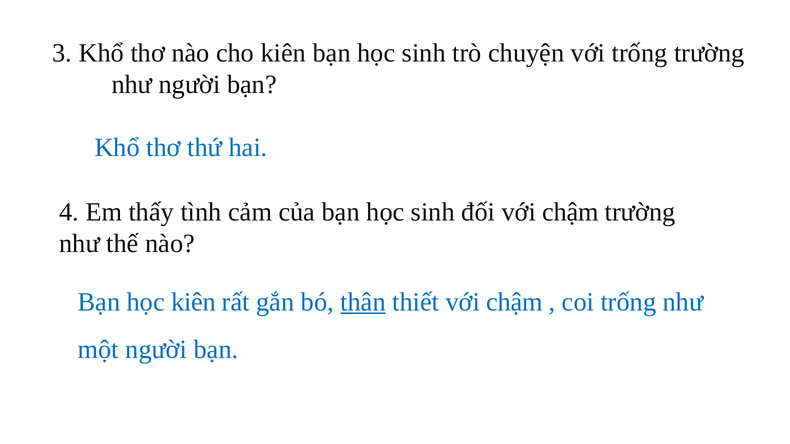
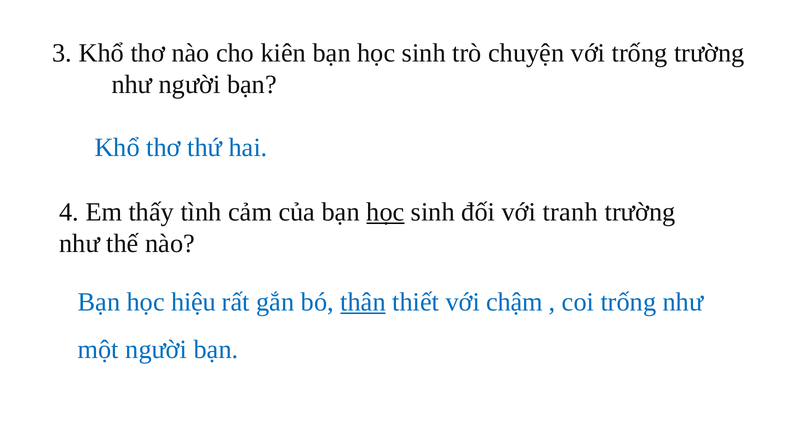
học underline: none -> present (385, 212)
đối với chậm: chậm -> tranh (570, 212)
học kiên: kiên -> hiệu (193, 302)
